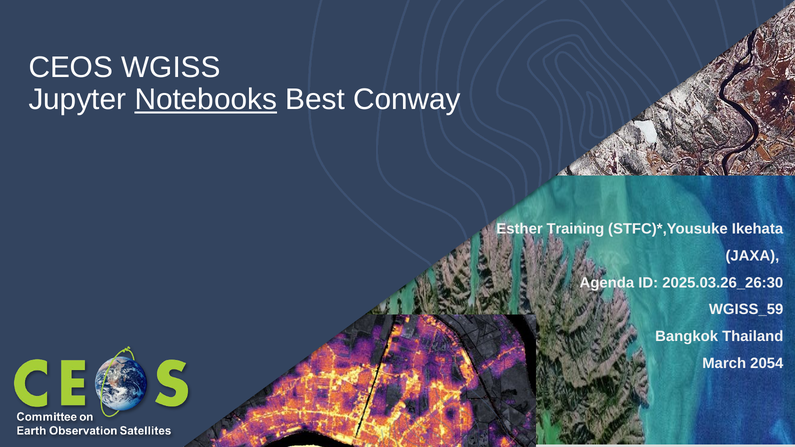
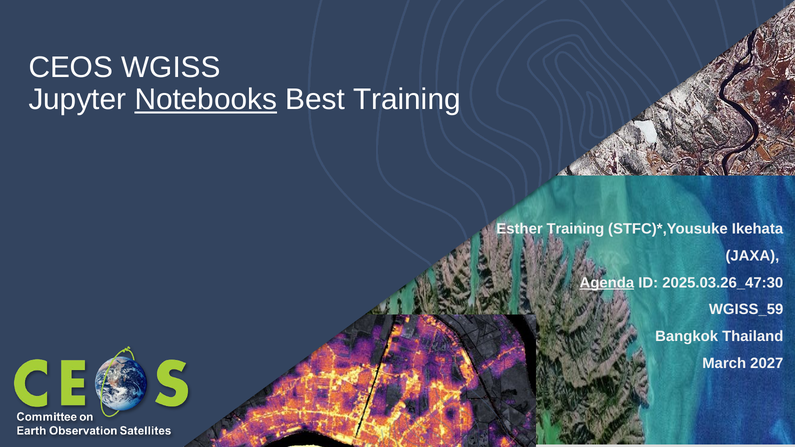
Best Conway: Conway -> Training (407, 100)
Agenda underline: none -> present (607, 283)
2025.03.26_26:30: 2025.03.26_26:30 -> 2025.03.26_47:30 (723, 283)
2054: 2054 -> 2027 (767, 363)
